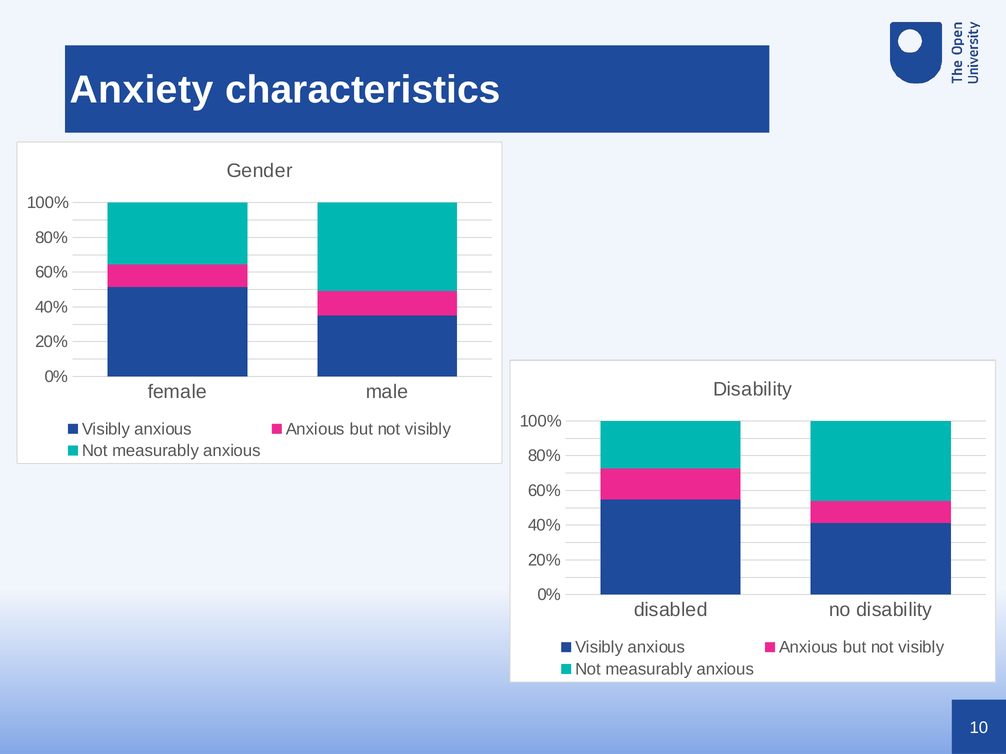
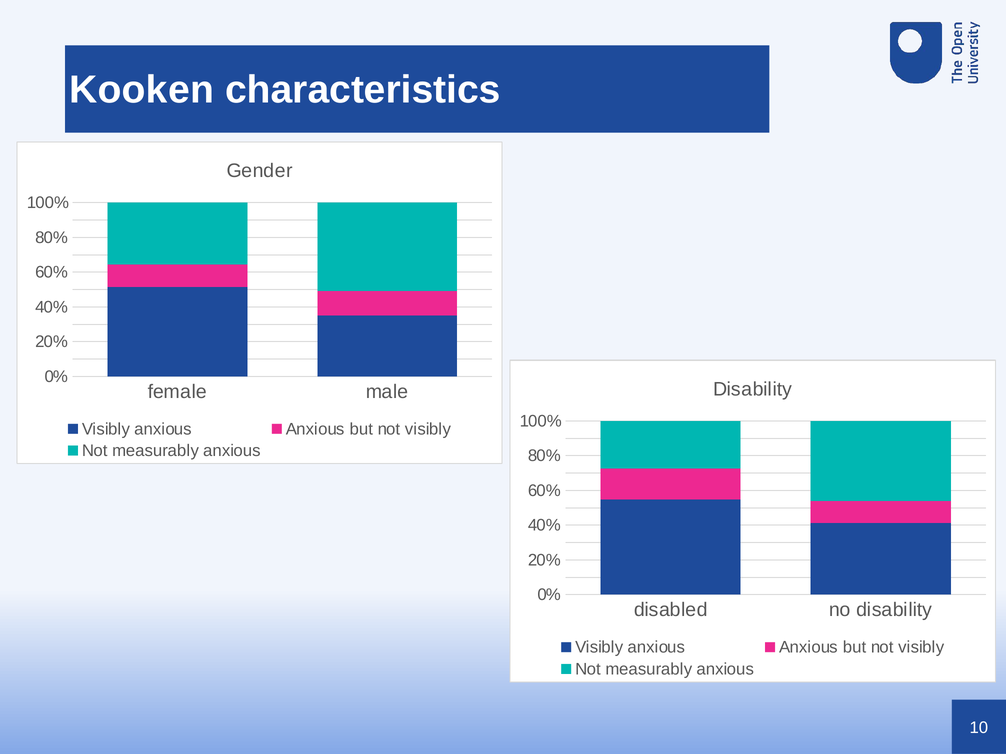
Anxiety: Anxiety -> Kooken (142, 90)
